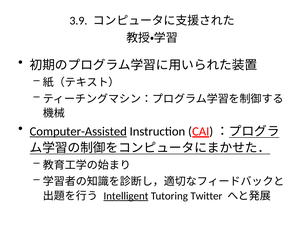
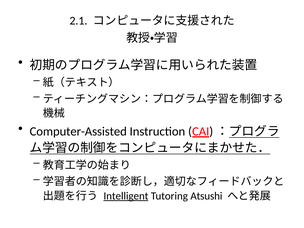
3.9: 3.9 -> 2.1 (78, 21)
Computer-Assisted underline: present -> none (78, 131)
Twitter: Twitter -> Atsushi (206, 196)
